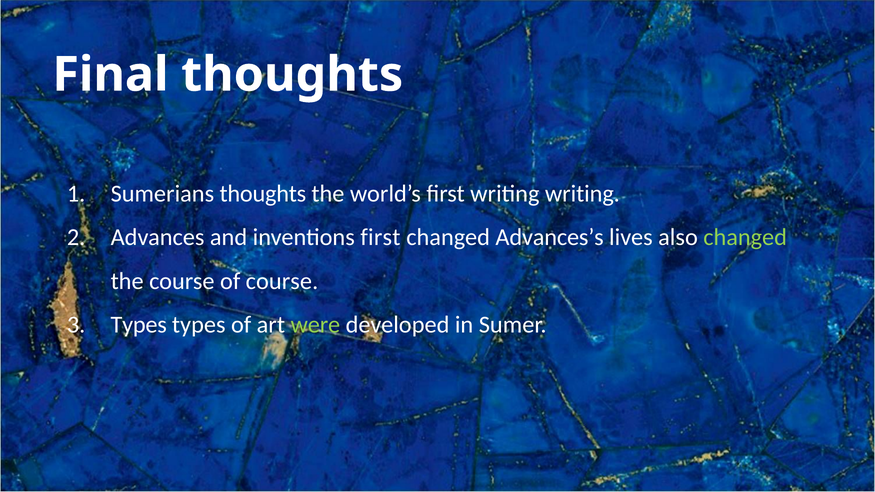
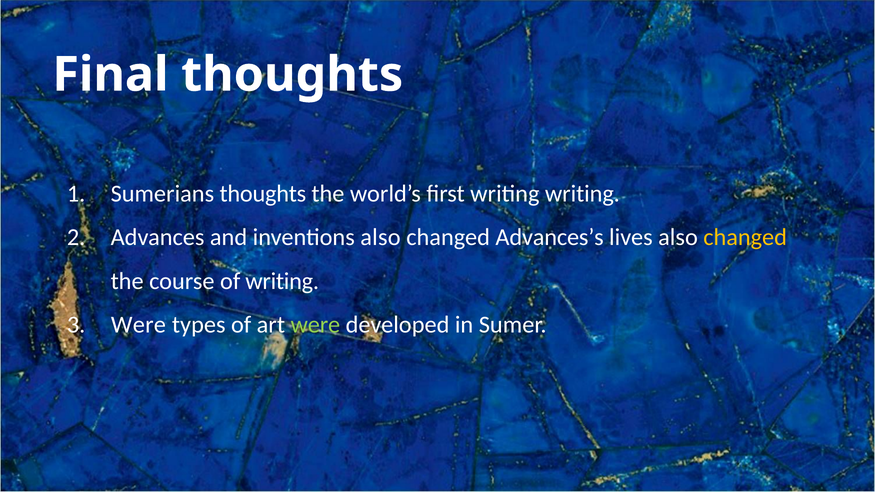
inventions first: first -> also (380, 237)
changed colour: light green -> yellow (745, 237)
of course: course -> writing (282, 281)
Types: Types -> Were (138, 325)
